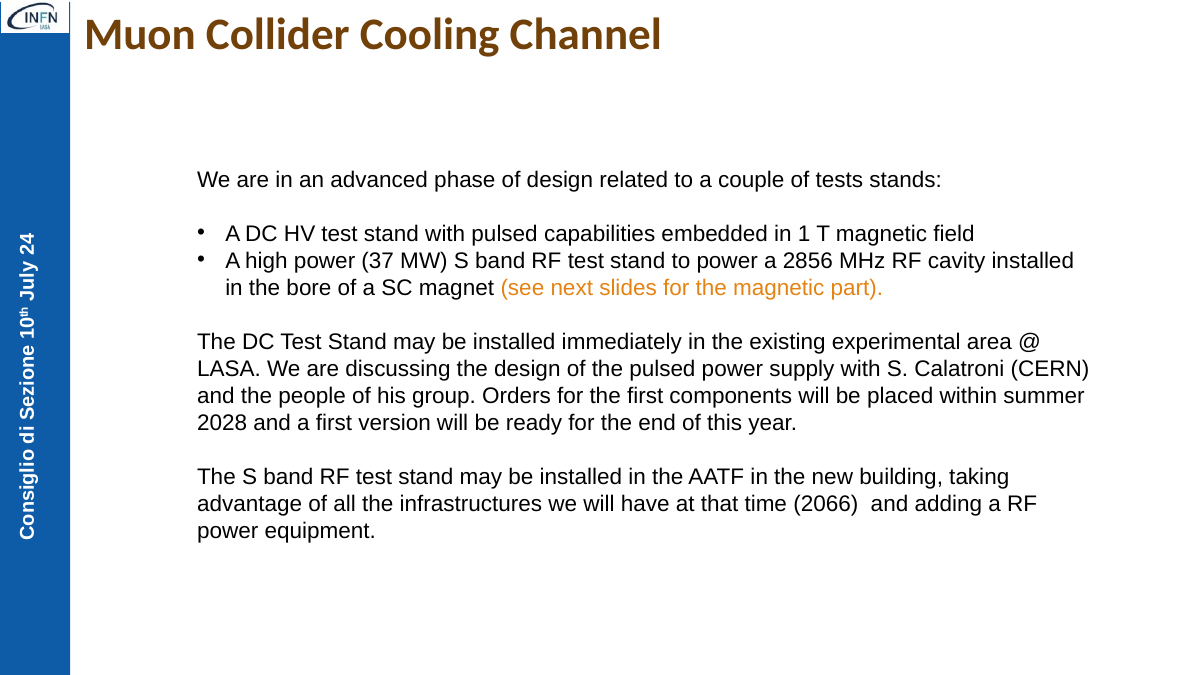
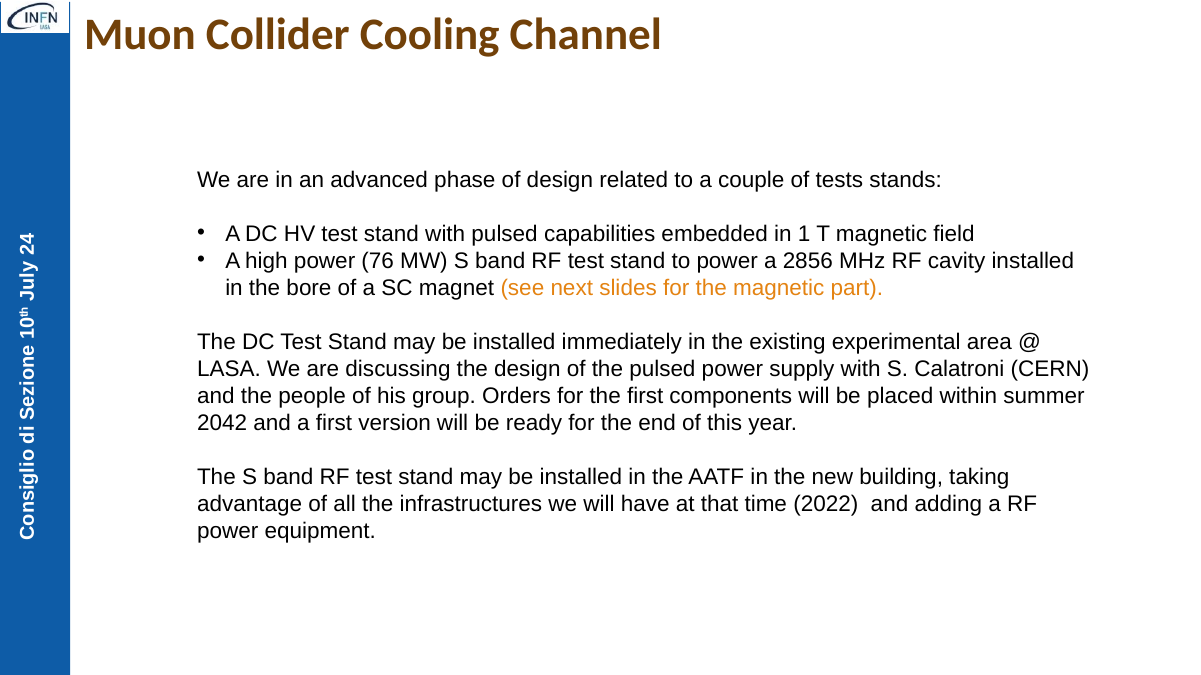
37: 37 -> 76 (378, 261)
2028: 2028 -> 2042 (222, 423)
2066: 2066 -> 2022 (826, 504)
